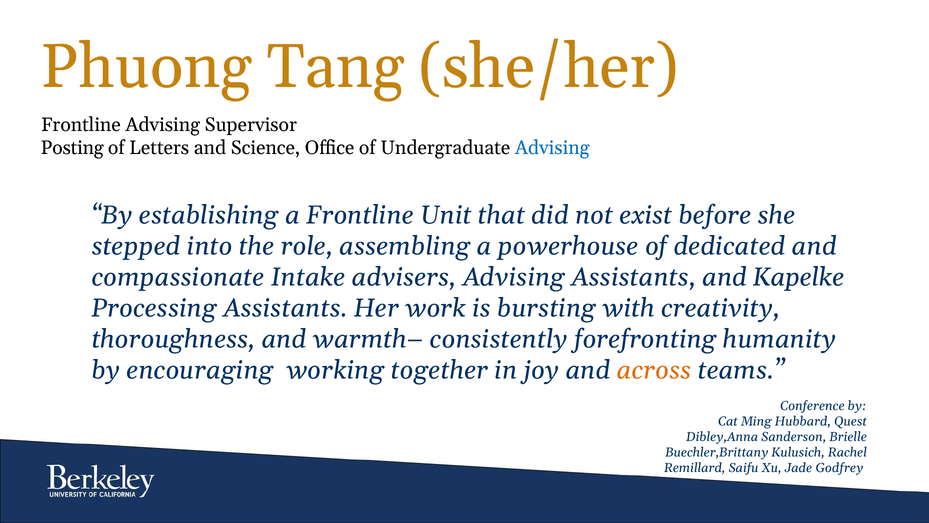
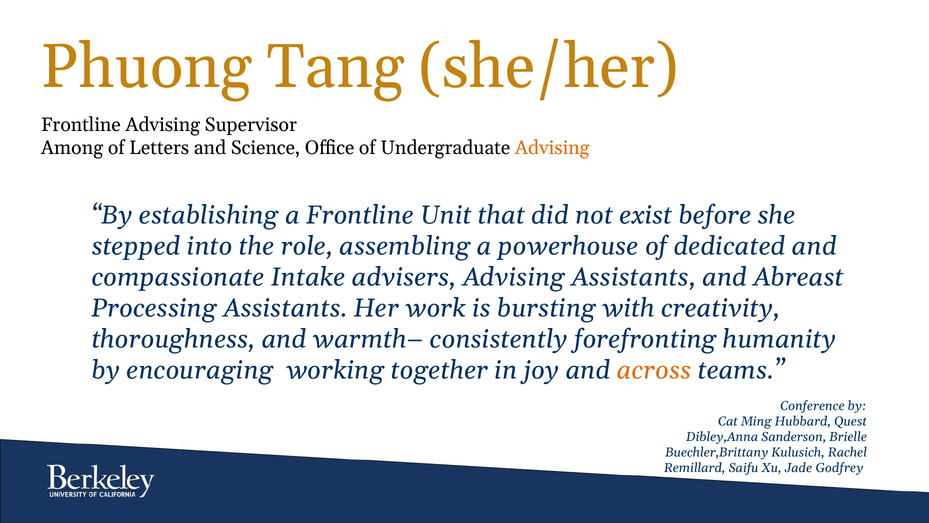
Posting: Posting -> Among (72, 148)
Advising colour: blue -> orange (552, 148)
Kapelke: Kapelke -> Abreast (799, 277)
